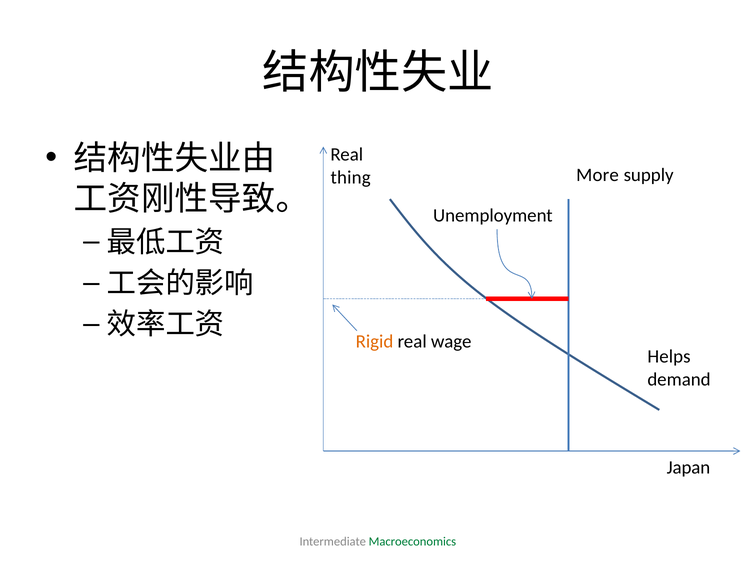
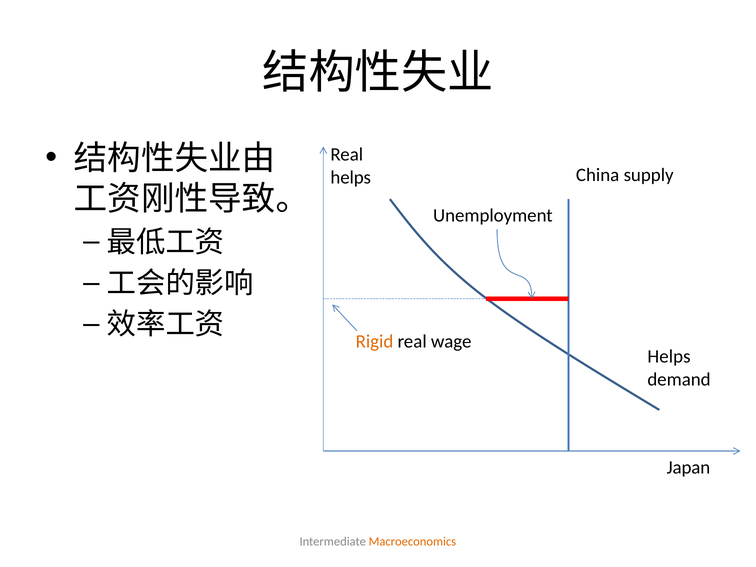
More: More -> China (598, 175)
thing: thing -> helps (351, 177)
Macroeconomics colour: green -> orange (412, 541)
